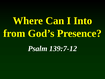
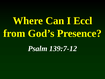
Into: Into -> Eccl (83, 21)
